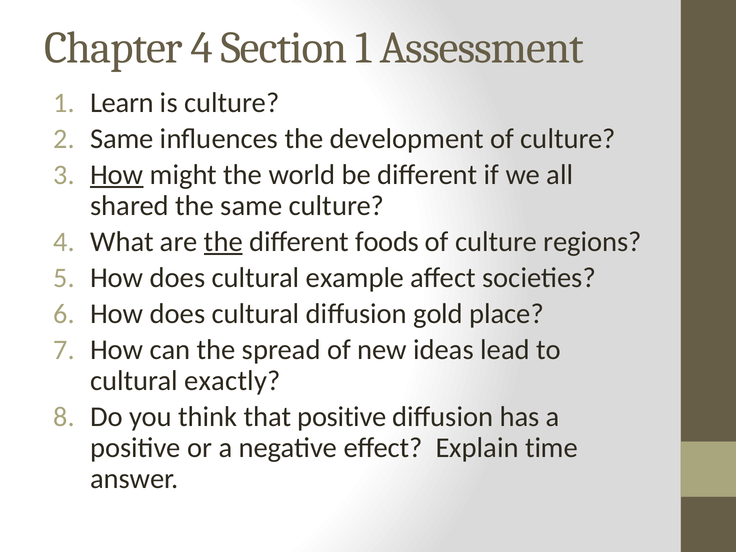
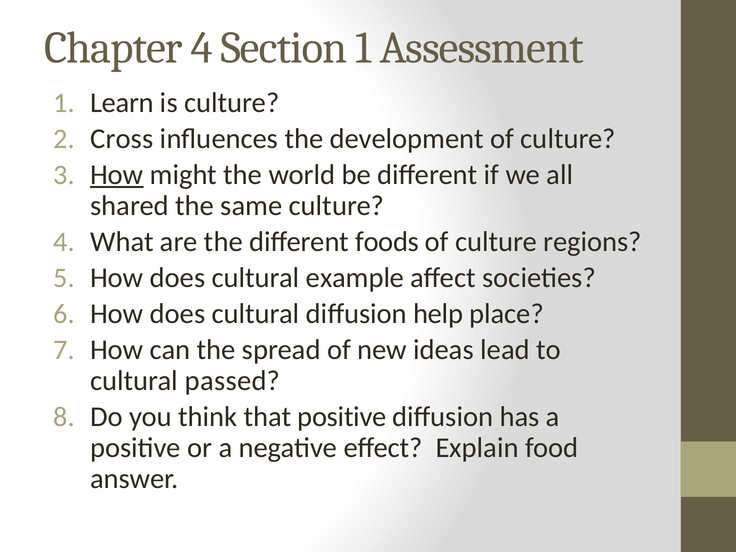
Same: Same -> Cross (122, 139)
the underline: present -> none (223, 242)
gold: gold -> help (438, 314)
exactly: exactly -> passed (232, 381)
time: time -> food (552, 448)
